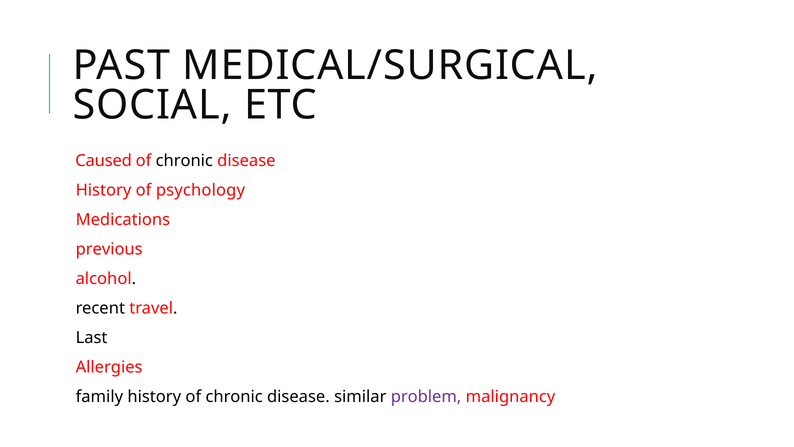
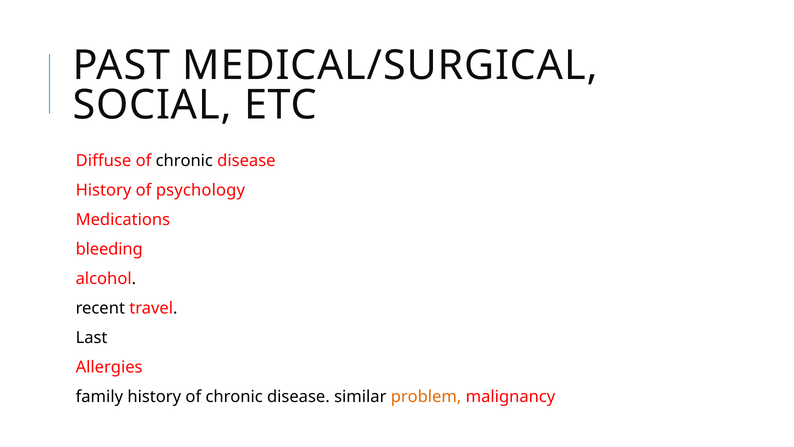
Caused: Caused -> Diffuse (103, 161)
previous: previous -> bleeding (109, 249)
problem colour: purple -> orange (426, 396)
